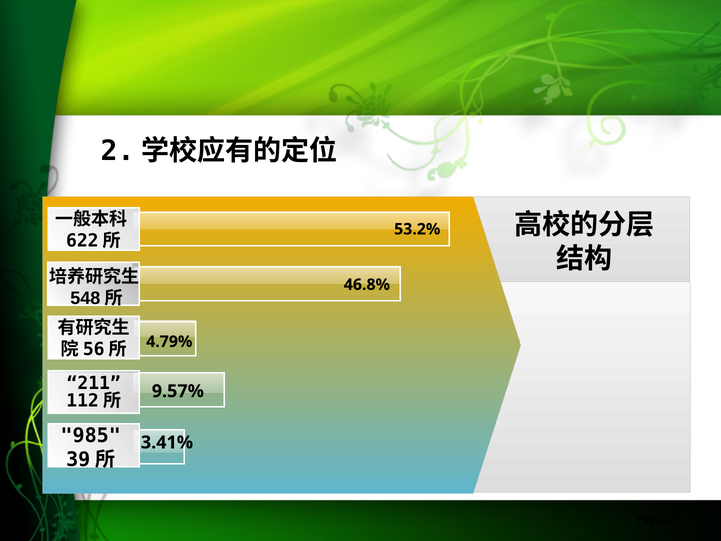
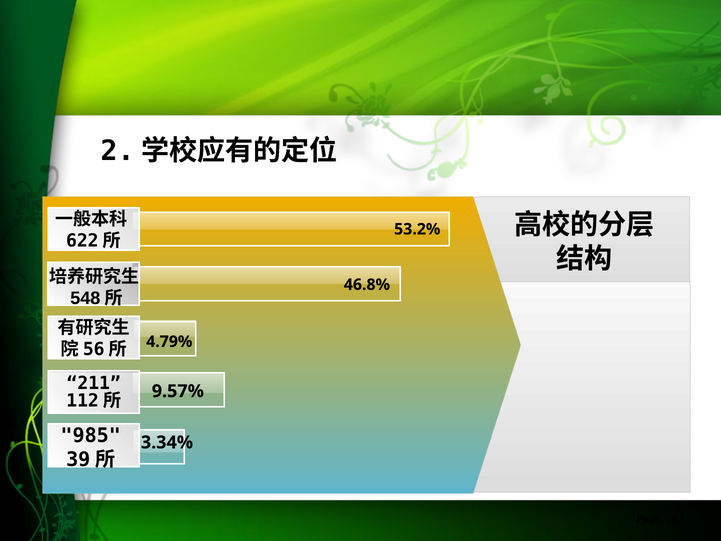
3.41%: 3.41% -> 3.34% (167, 442)
